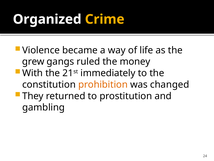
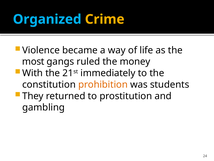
Organized colour: white -> light blue (47, 19)
grew: grew -> most (33, 61)
changed: changed -> students (170, 84)
